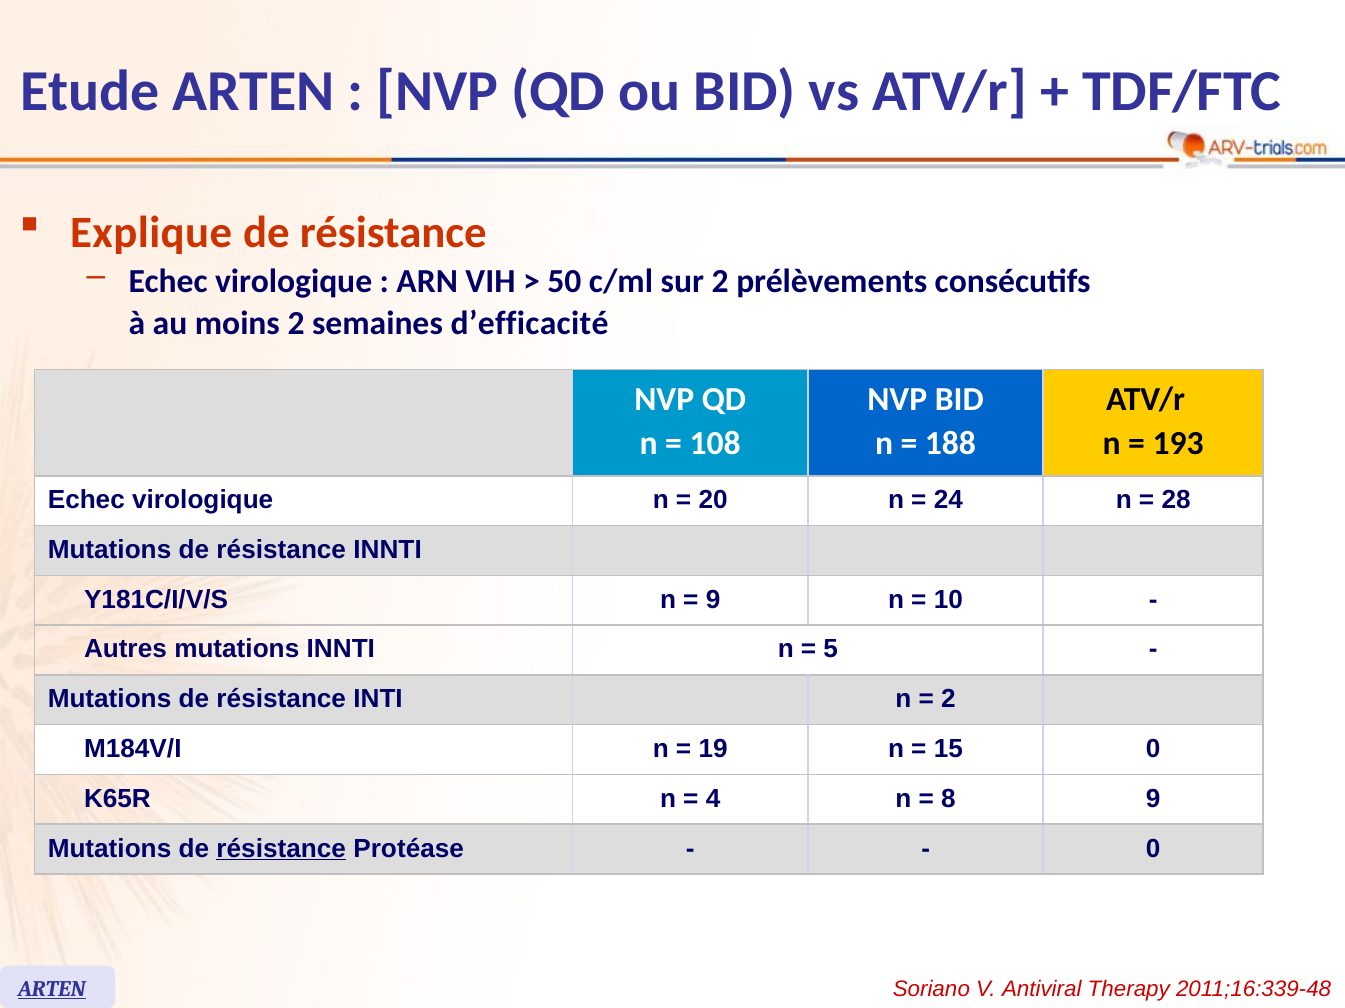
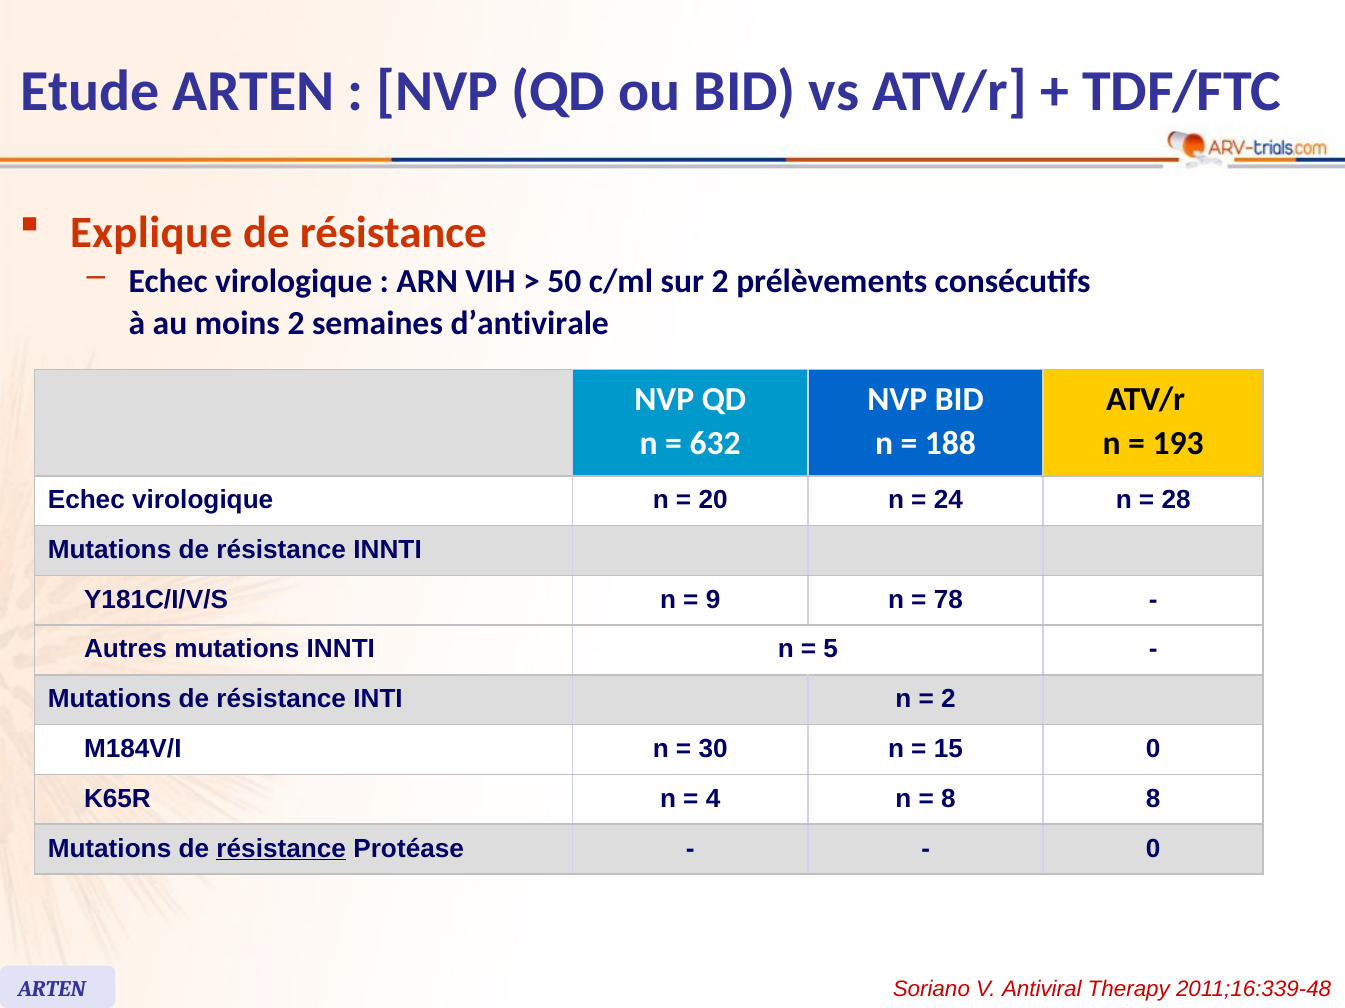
d’efficacité: d’efficacité -> d’antivirale (530, 324)
108: 108 -> 632 (715, 444)
10: 10 -> 78 (948, 600)
19: 19 -> 30 (713, 749)
8 9: 9 -> 8 (1153, 799)
ARTEN underline: present -> none (52, 990)
